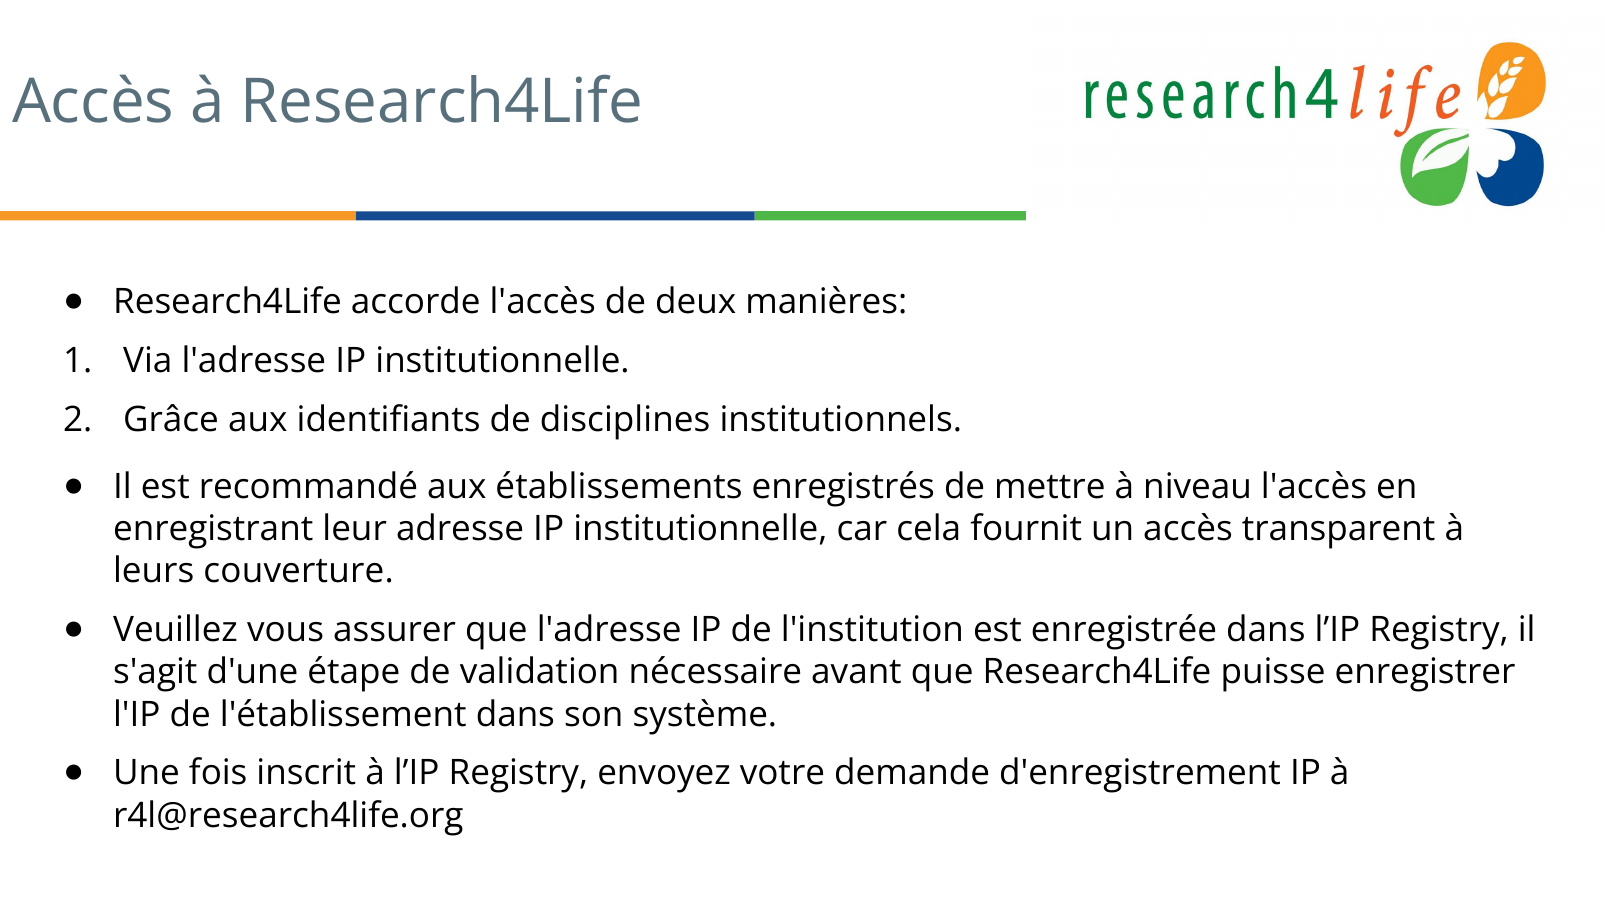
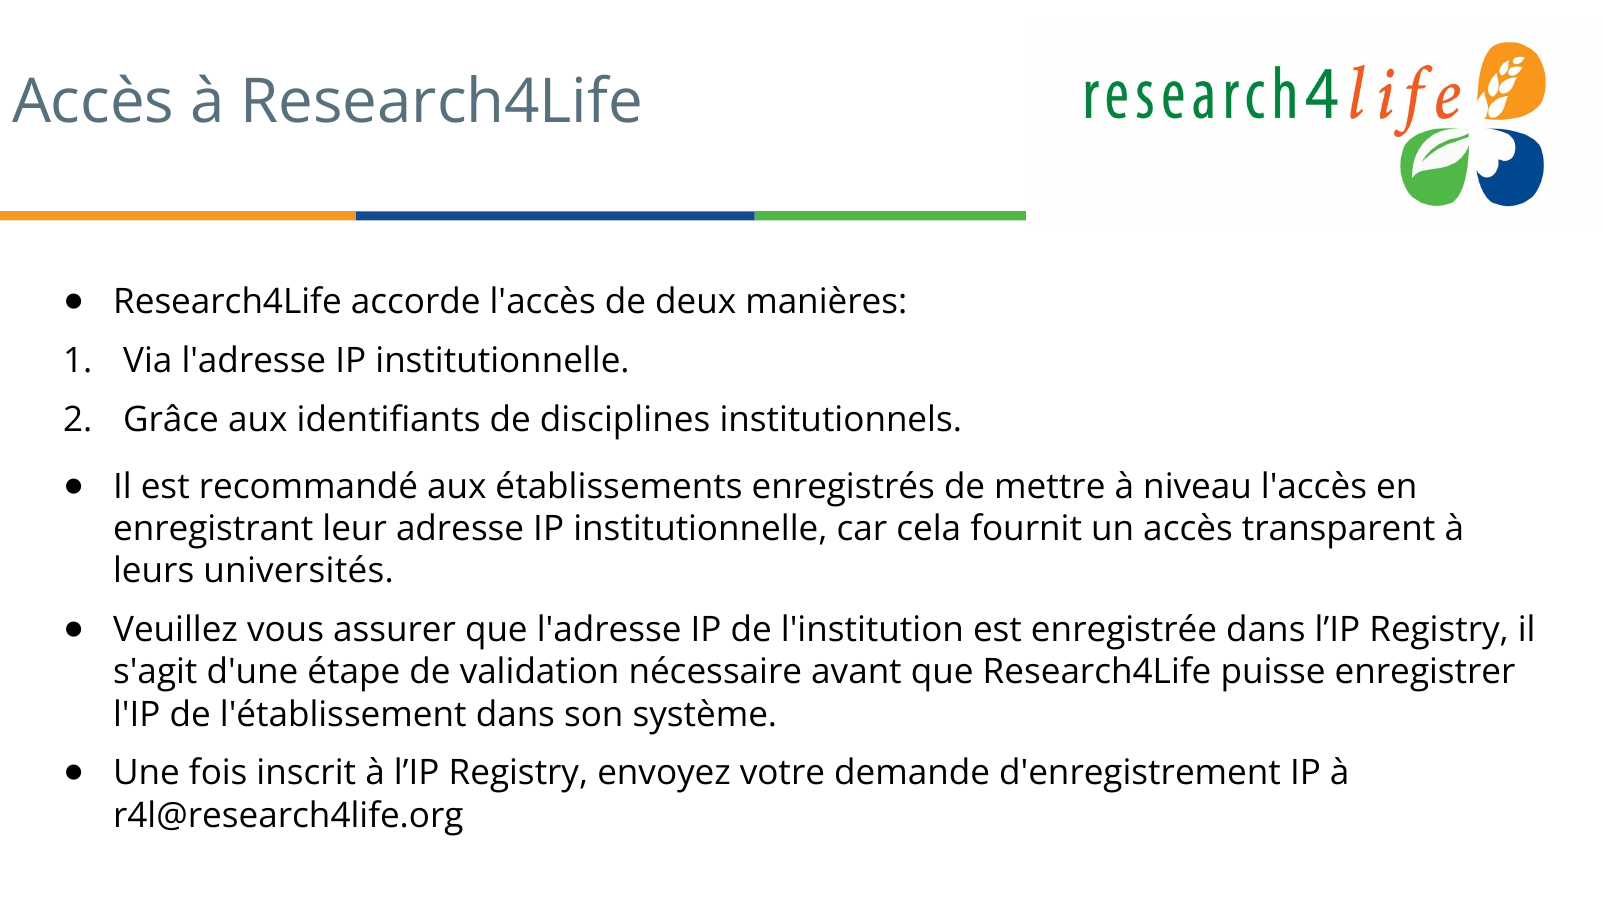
couverture: couverture -> universités (299, 571)
